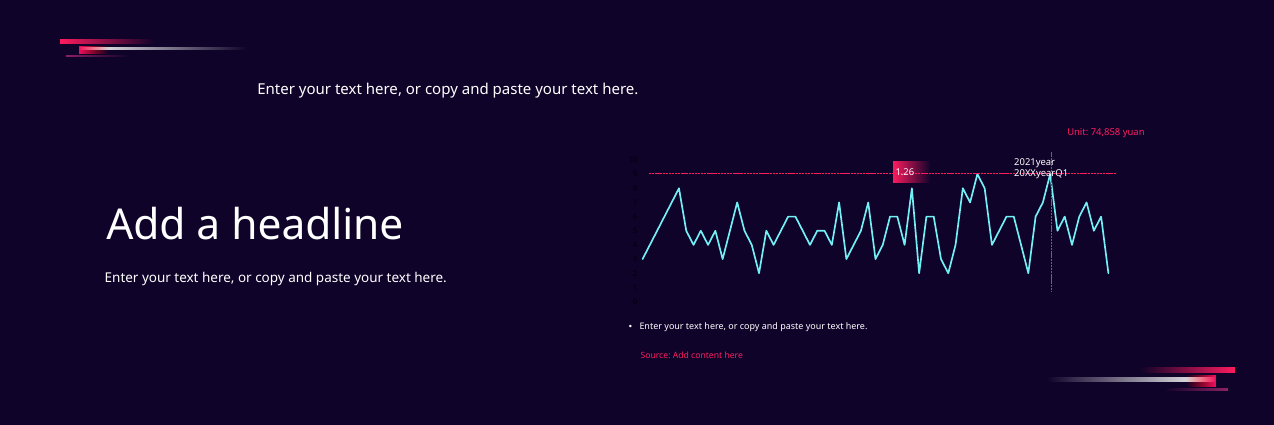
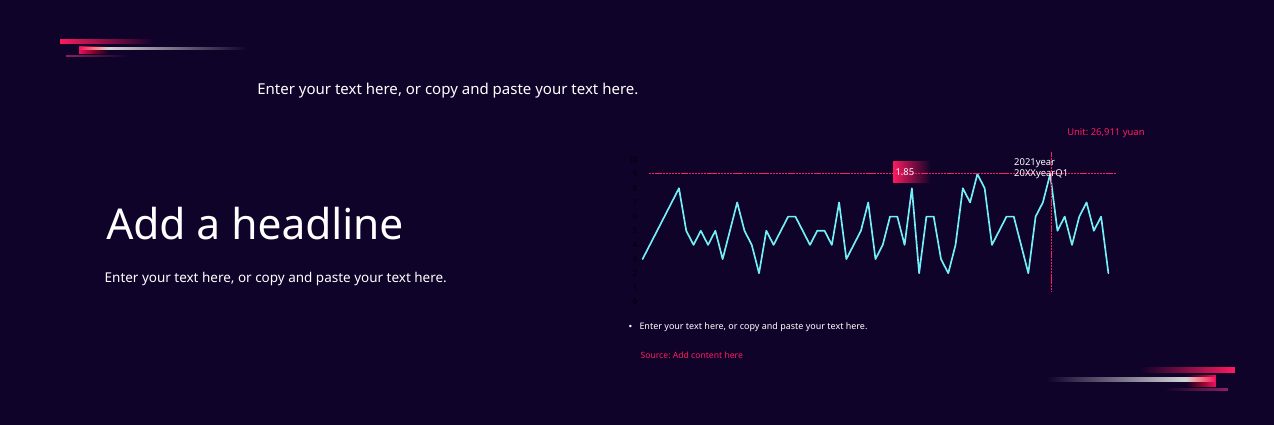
74,858: 74,858 -> 26,911 (1106, 133)
1.26: 1.26 -> 1.85 (905, 172)
